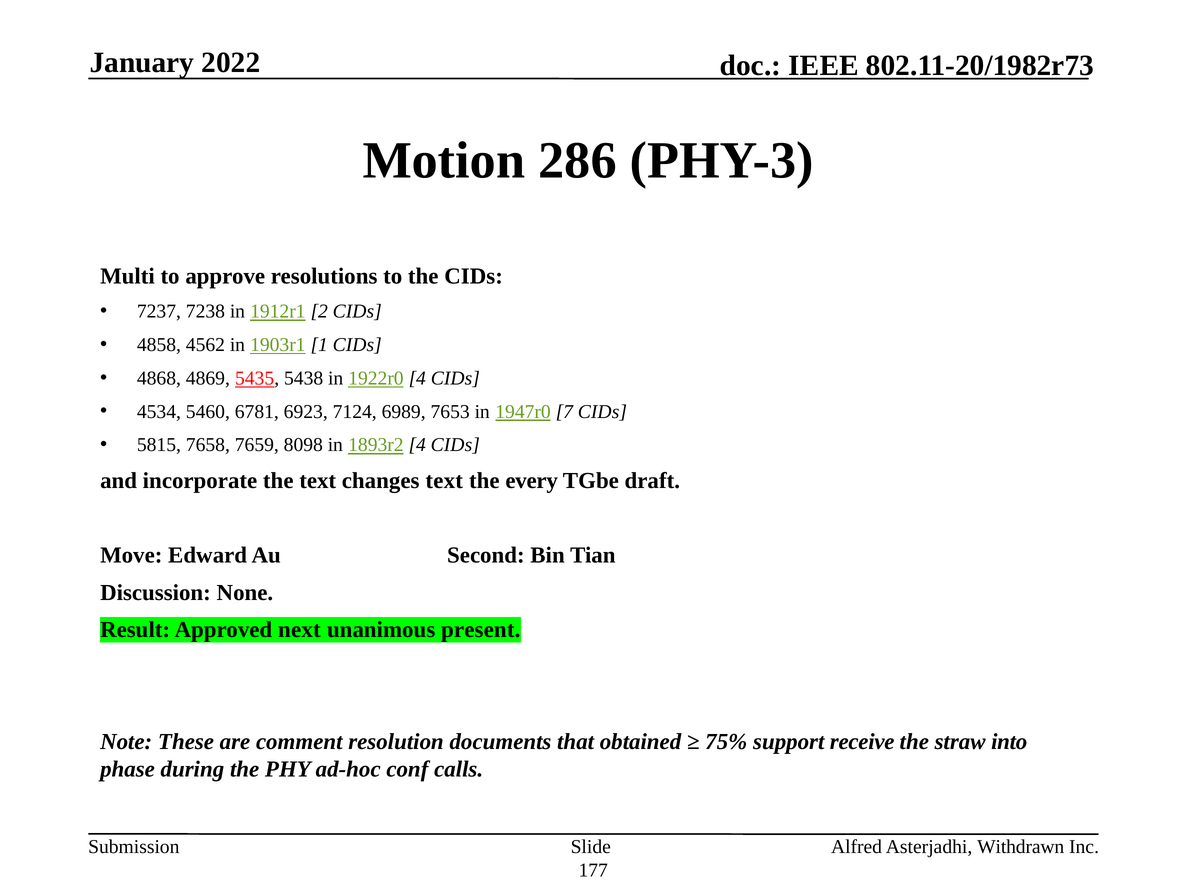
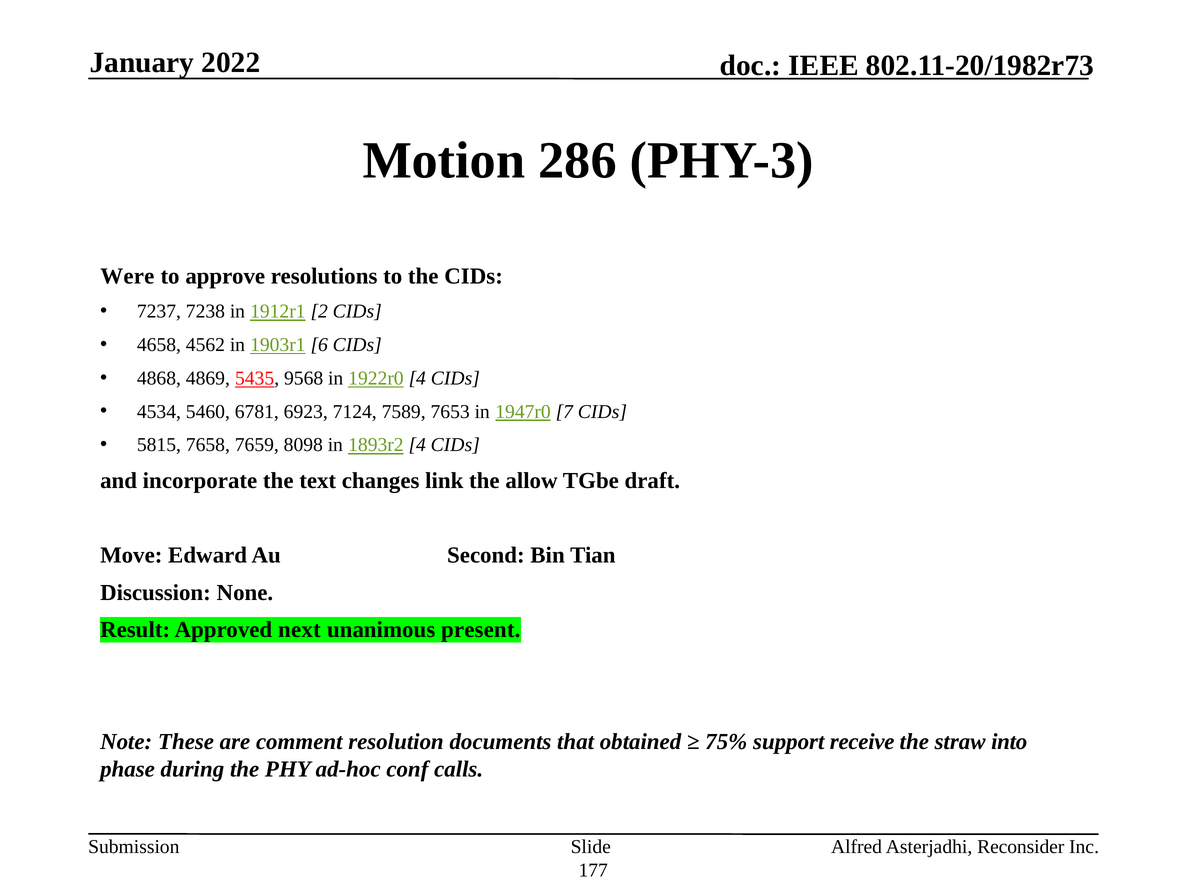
Multi: Multi -> Were (127, 276)
4858: 4858 -> 4658 (159, 345)
1: 1 -> 6 (319, 345)
5438: 5438 -> 9568 (304, 378)
6989: 6989 -> 7589 (404, 411)
changes text: text -> link (444, 480)
every: every -> allow (532, 480)
Withdrawn: Withdrawn -> Reconsider (1021, 847)
